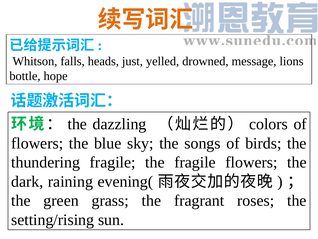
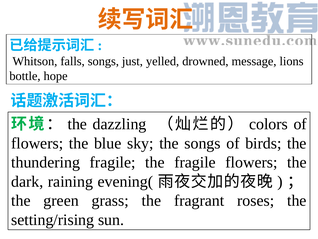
falls heads: heads -> songs (103, 61)
